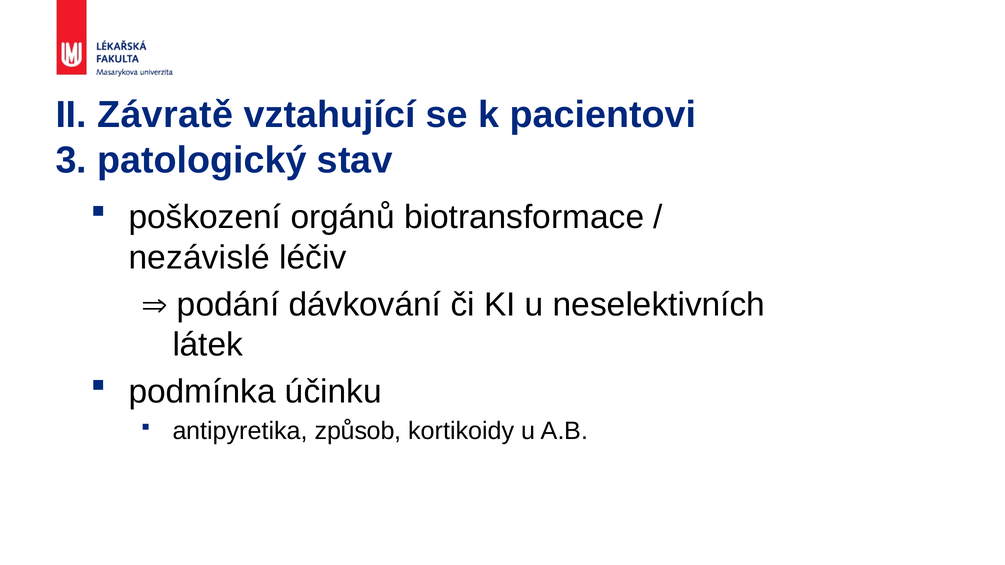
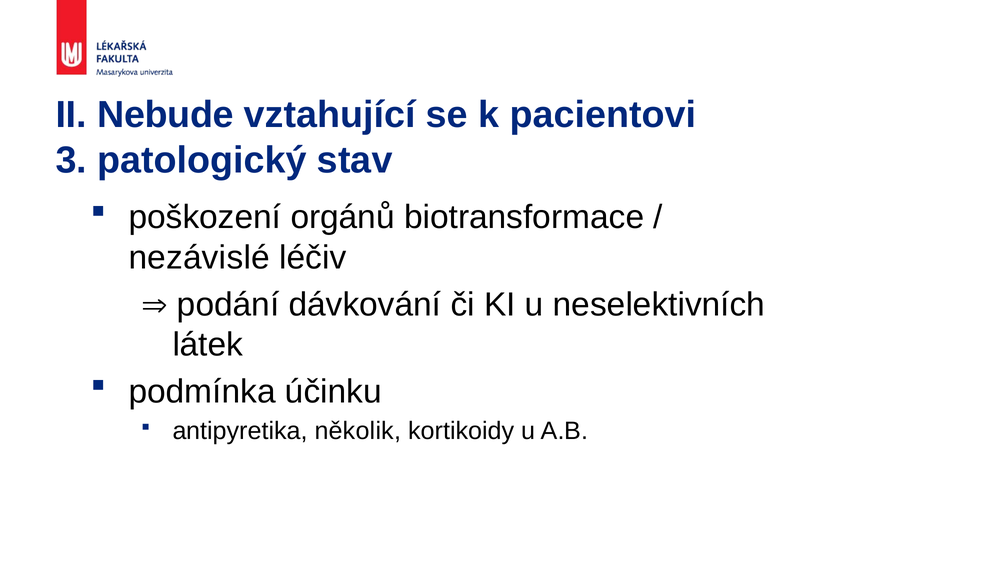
Závratě: Závratě -> Nebude (165, 115)
způsob: způsob -> několik (358, 431)
